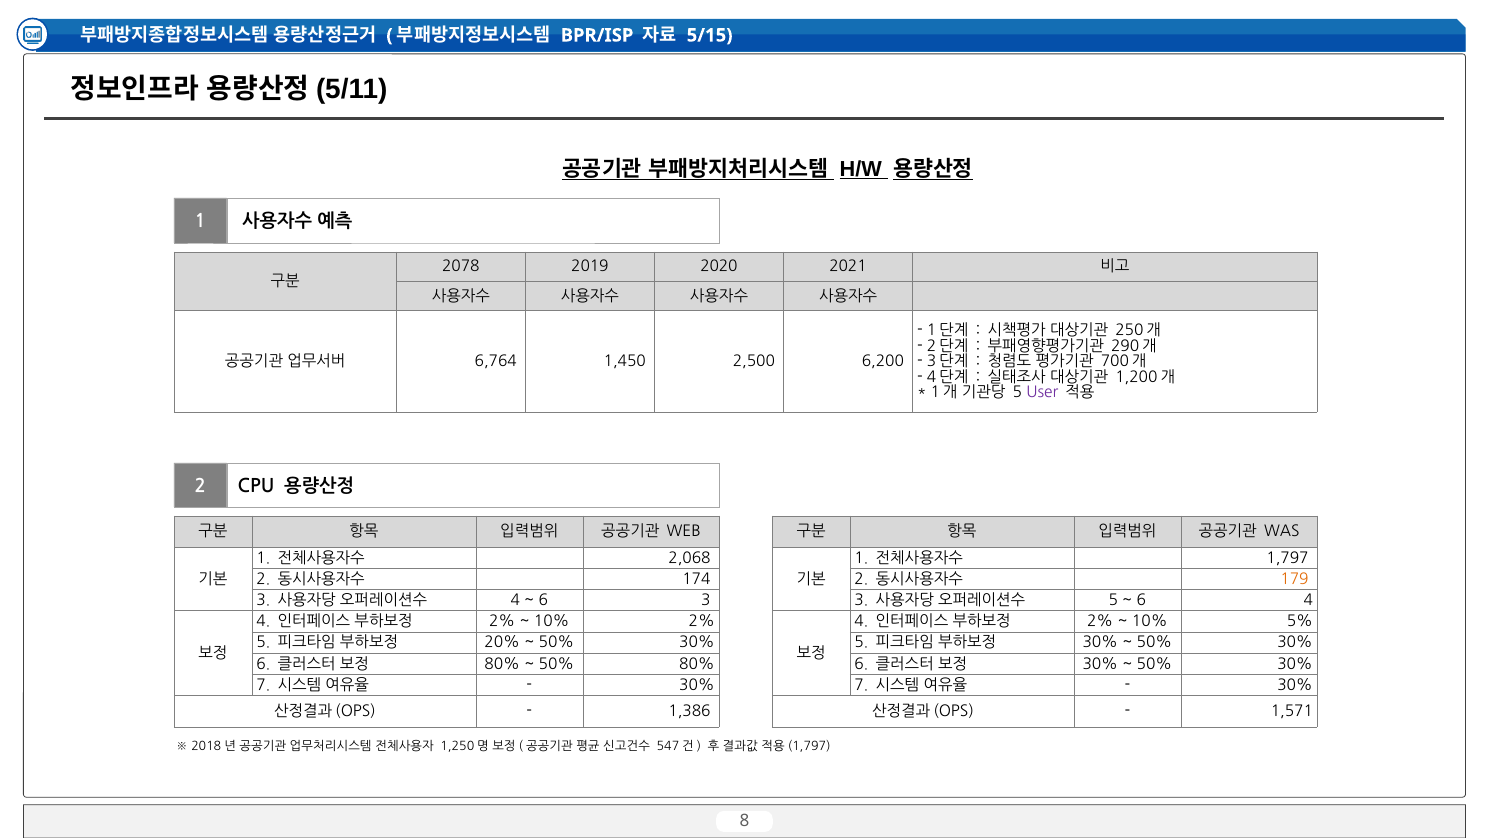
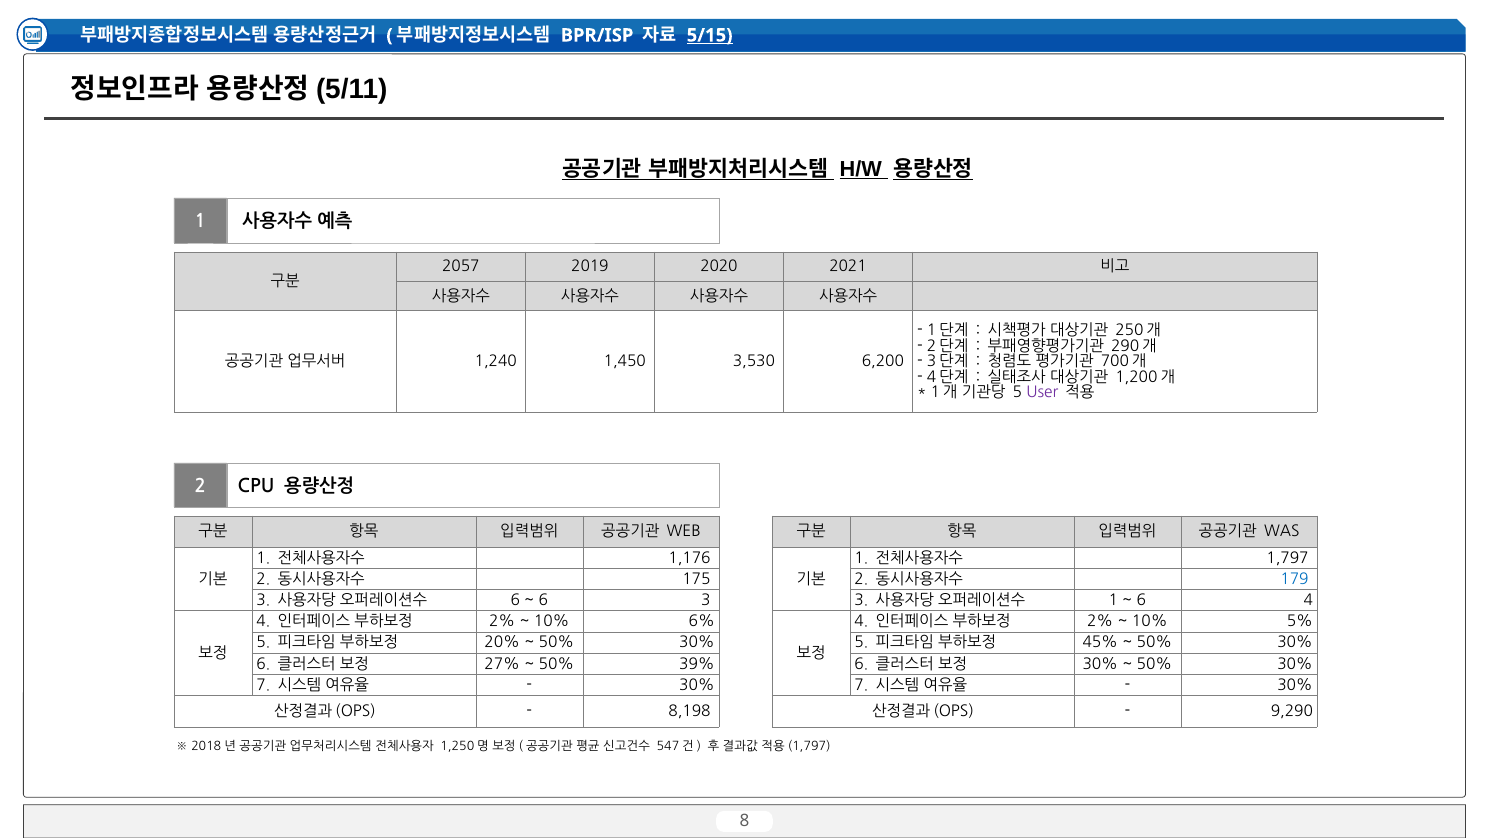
5/15 underline: none -> present (710, 35)
2078: 2078 -> 2057 (461, 267)
6,764: 6,764 -> 1,240 (496, 361)
2,500: 2,500 -> 3,530 (754, 361)
2,068: 2,068 -> 1,176 (690, 558)
174: 174 -> 175 (696, 579)
179 colour: orange -> blue (1294, 579)
4: 4 -> 6 (515, 600)
5: 5 -> 1 (1113, 600)
10% 2%: 2% -> 6% (702, 621)
30%: 30% -> 45% (1100, 642)
80%: 80% -> 27% (502, 664)
50% 80%: 80% -> 39% (697, 664)
1,386: 1,386 -> 8,198 (690, 711)
1,571: 1,571 -> 9,290 (1292, 711)
